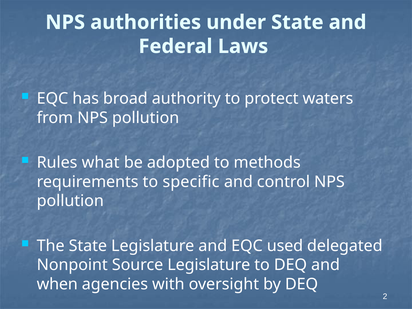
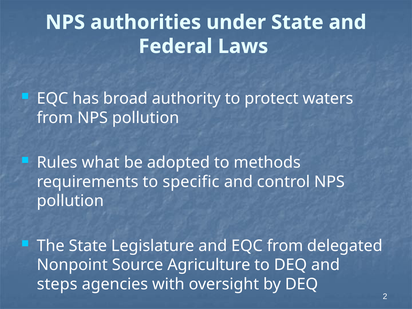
EQC used: used -> from (285, 246)
Source Legislature: Legislature -> Agriculture (209, 265)
when: when -> steps (57, 284)
